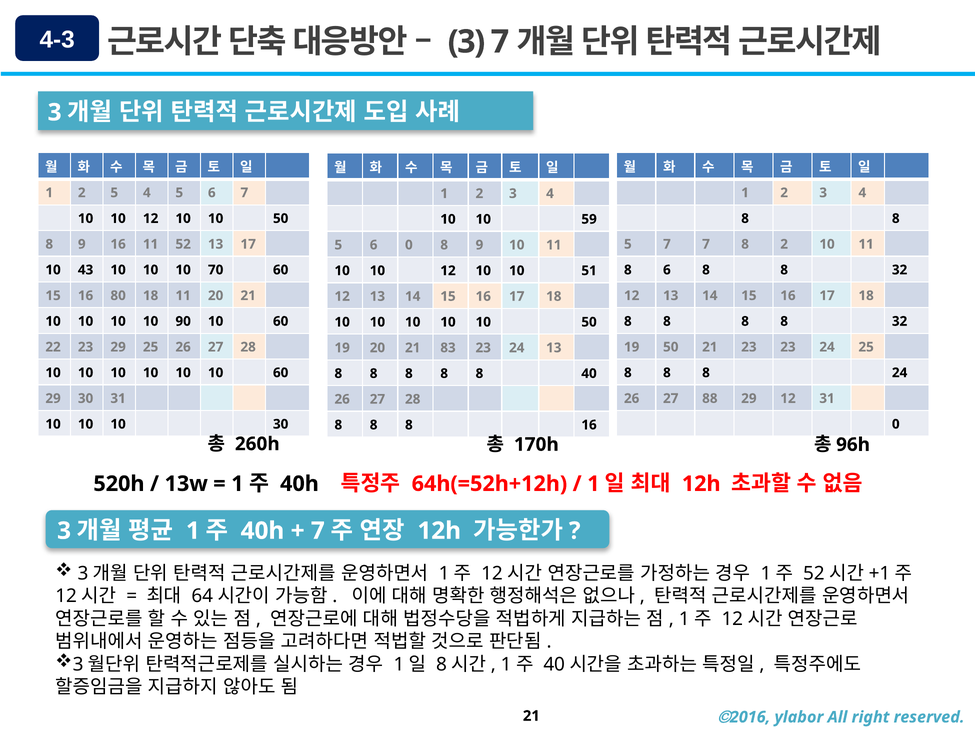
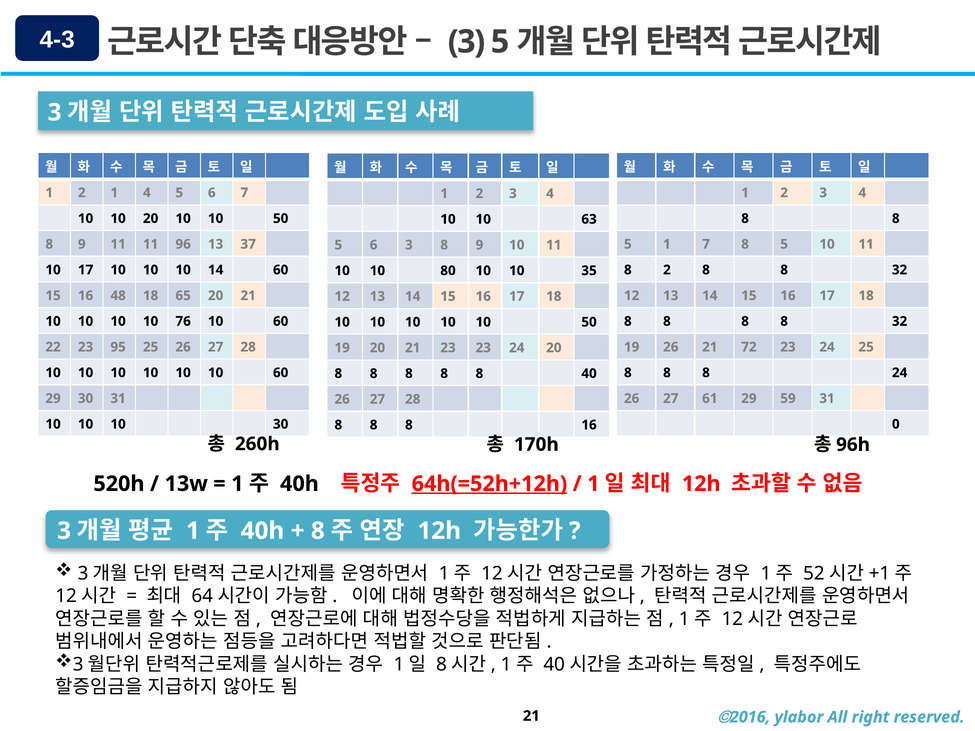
3 7: 7 -> 5 (500, 42)
2 5: 5 -> 1 (114, 193)
12: 12 -> 20 (151, 219)
59: 59 -> 63 (589, 219)
9 16: 16 -> 11 (118, 244)
52: 52 -> 96 (183, 244)
13 17: 17 -> 37 (248, 244)
5 7: 7 -> 1 (667, 244)
7 8 2: 2 -> 5 (784, 244)
6 0: 0 -> 3 (409, 245)
10 43: 43 -> 17 (86, 270)
10 70: 70 -> 14 (216, 270)
8 6: 6 -> 2 (667, 270)
12: 12 -> 80 (448, 271)
51: 51 -> 35 (589, 271)
80: 80 -> 48 (118, 296)
18 11: 11 -> 65 (183, 296)
90: 90 -> 76 (183, 321)
23 29: 29 -> 95 (118, 347)
19 50: 50 -> 26 (671, 347)
21 23: 23 -> 72 (749, 347)
21 83: 83 -> 23 (448, 348)
24 13: 13 -> 20 (554, 348)
88: 88 -> 61 (710, 399)
29 12: 12 -> 59 (788, 399)
64h(=52h+12h underline: none -> present (489, 484)
7: 7 -> 8 (318, 531)
